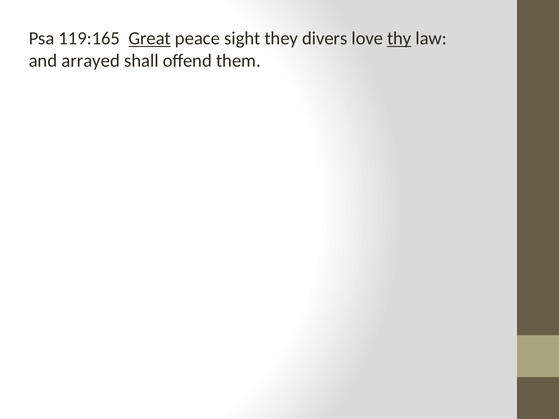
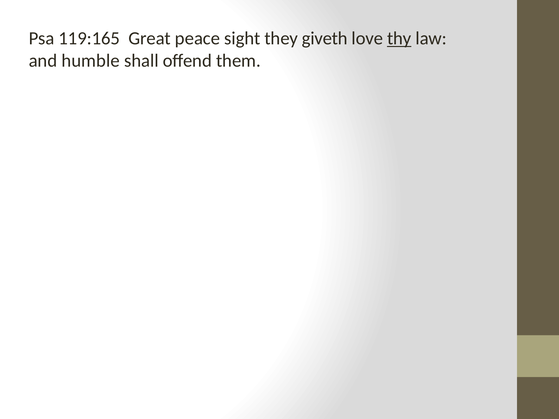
Great underline: present -> none (150, 39)
divers: divers -> giveth (325, 39)
arrayed: arrayed -> humble (91, 61)
